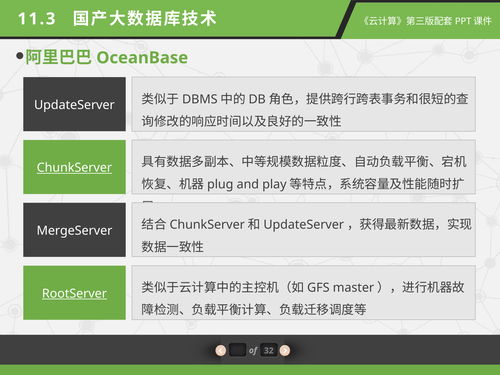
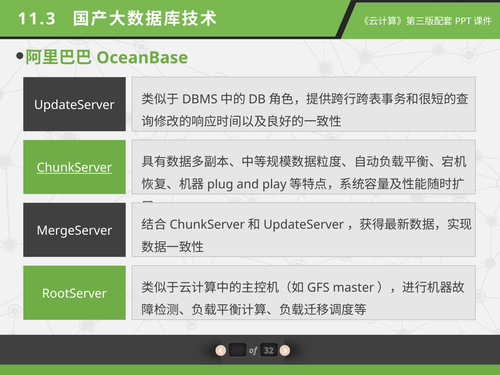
RootServer underline: present -> none (74, 294)
